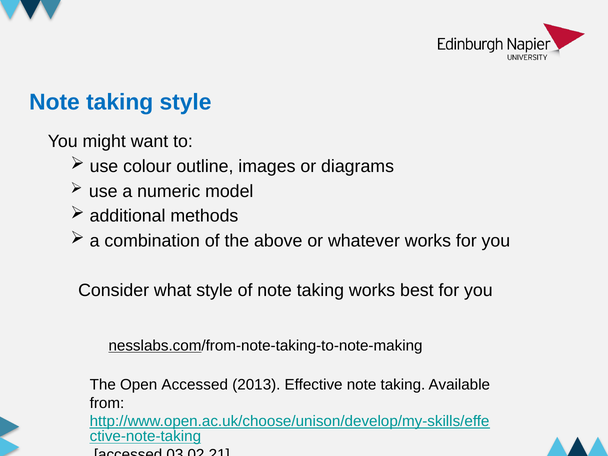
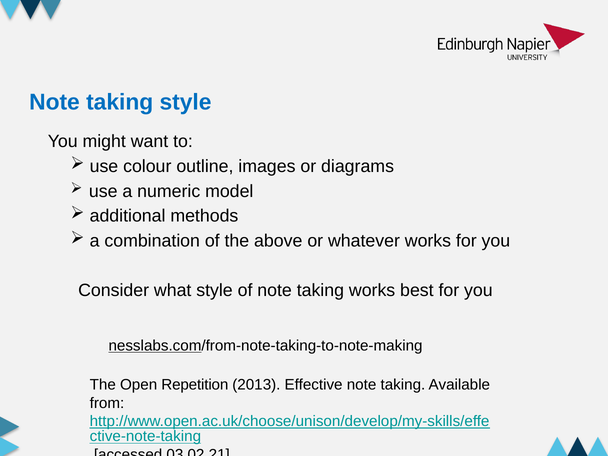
Open Accessed: Accessed -> Repetition (195, 385)
